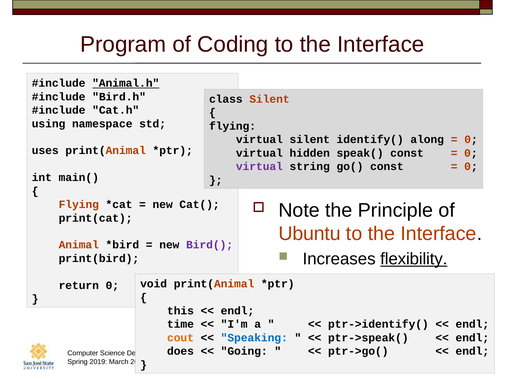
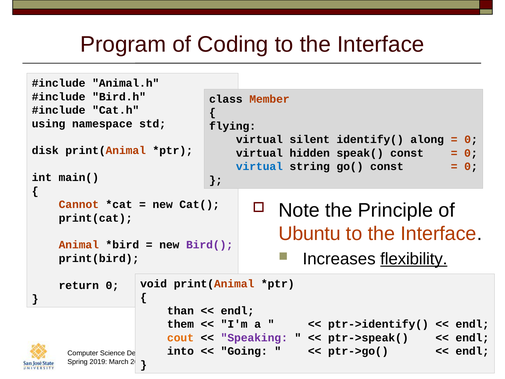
Animal.h underline: present -> none (126, 83)
class Silent: Silent -> Member (269, 99)
uses: uses -> disk (45, 151)
virtual colour: purple -> blue (259, 166)
Flying: Flying -> Cannot (79, 204)
this: this -> than (180, 311)
time: time -> them (180, 324)
Speaking colour: blue -> purple (254, 337)
does: does -> into (180, 351)
